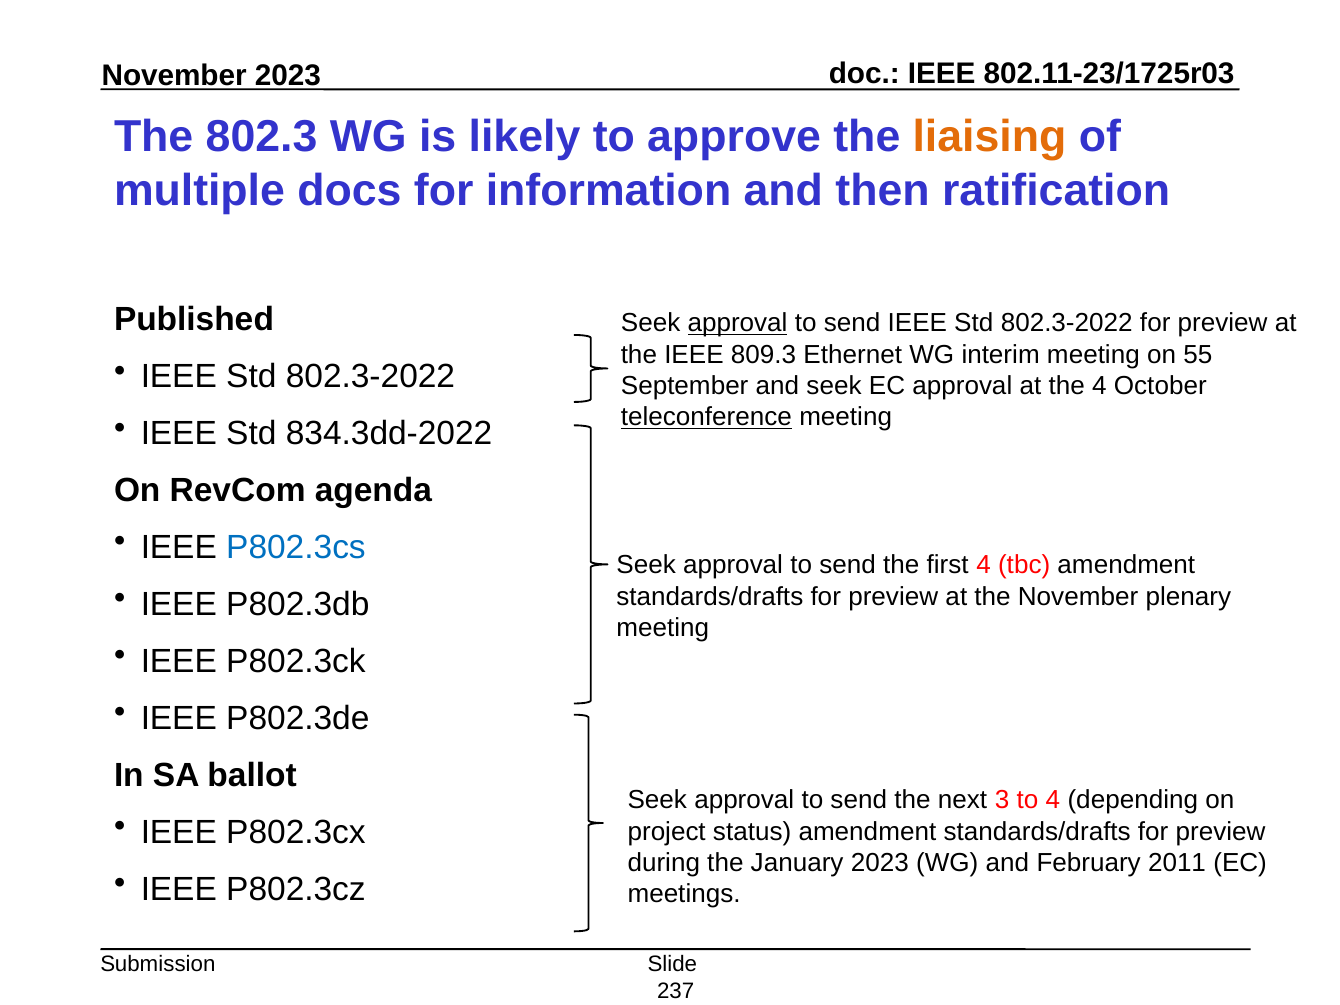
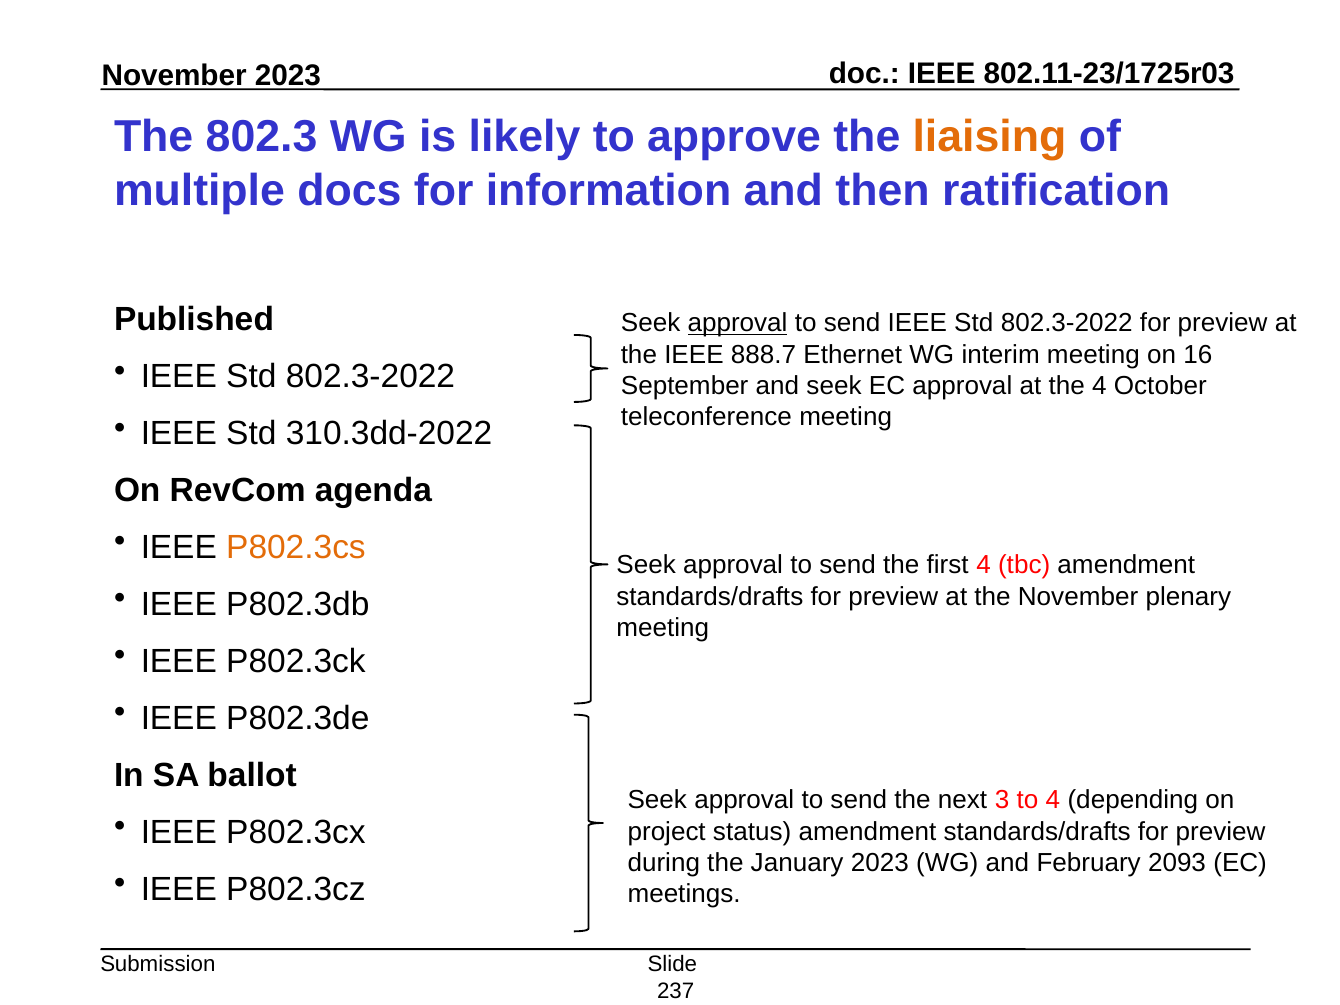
809.3: 809.3 -> 888.7 (764, 355)
55: 55 -> 16 (1198, 355)
teleconference underline: present -> none (706, 417)
834.3dd-2022: 834.3dd-2022 -> 310.3dd-2022 (389, 433)
P802.3cs colour: blue -> orange (296, 547)
2011: 2011 -> 2093 (1177, 863)
